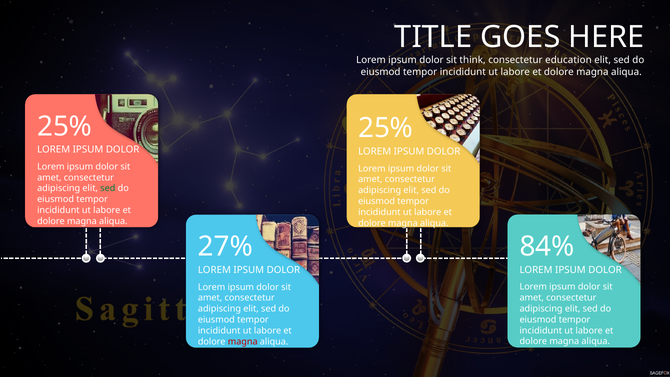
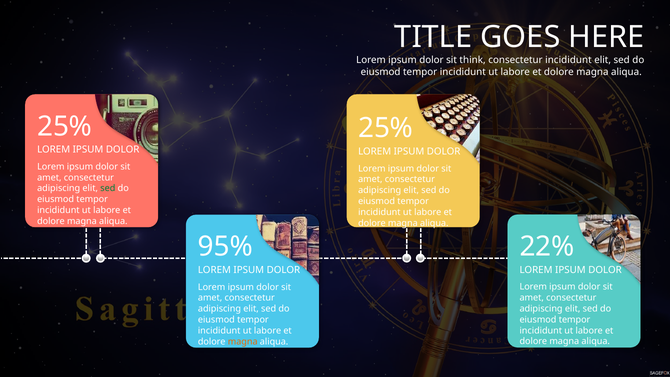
consectetur education: education -> incididunt (568, 60)
84%: 84% -> 22% (547, 247)
27%: 27% -> 95% (225, 247)
magna colour: red -> orange (243, 341)
